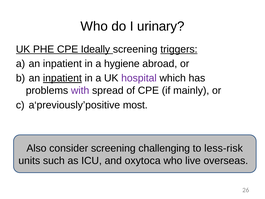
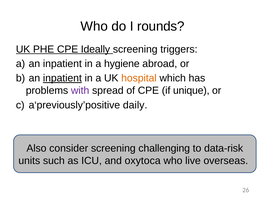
urinary: urinary -> rounds (161, 26)
triggers underline: present -> none (179, 49)
hospital colour: purple -> orange (139, 78)
mainly: mainly -> unique (191, 90)
most: most -> daily (135, 105)
less-risk: less-risk -> data-risk (224, 148)
